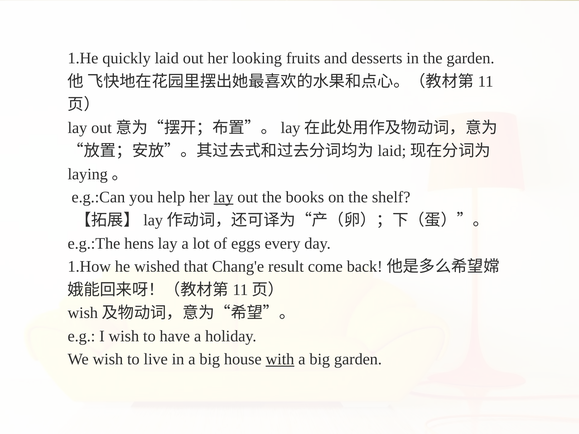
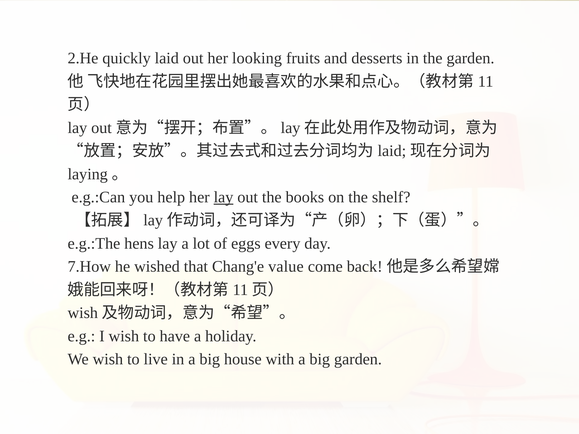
1.He: 1.He -> 2.He (83, 58)
1.How: 1.How -> 7.How (89, 267)
result: result -> value (286, 267)
with underline: present -> none (280, 359)
